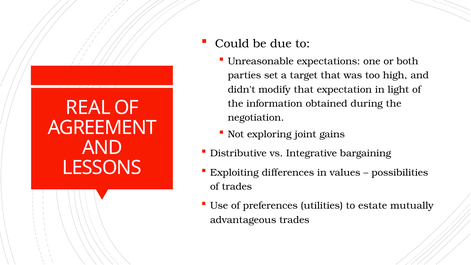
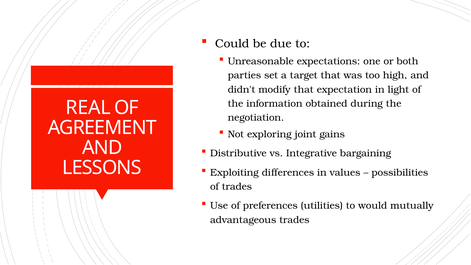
estate: estate -> would (373, 206)
